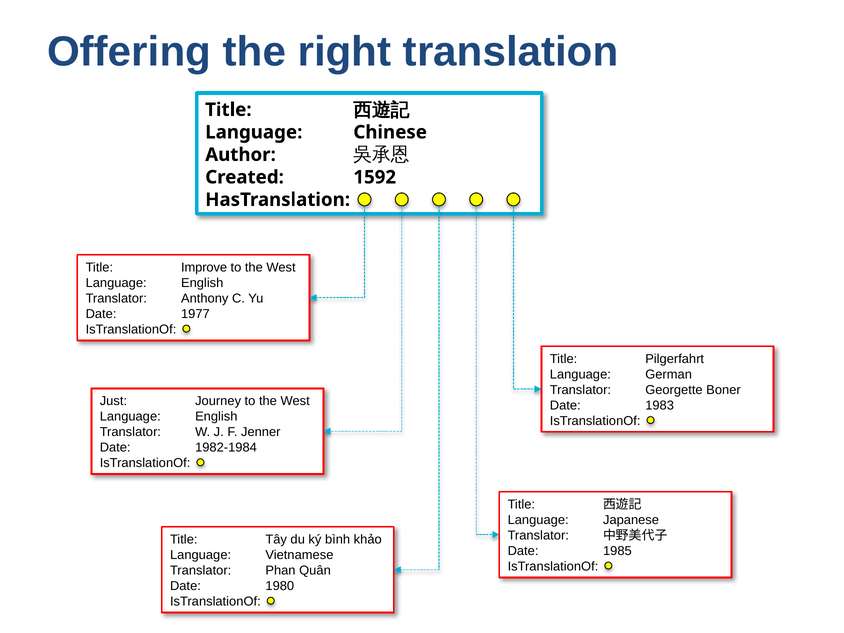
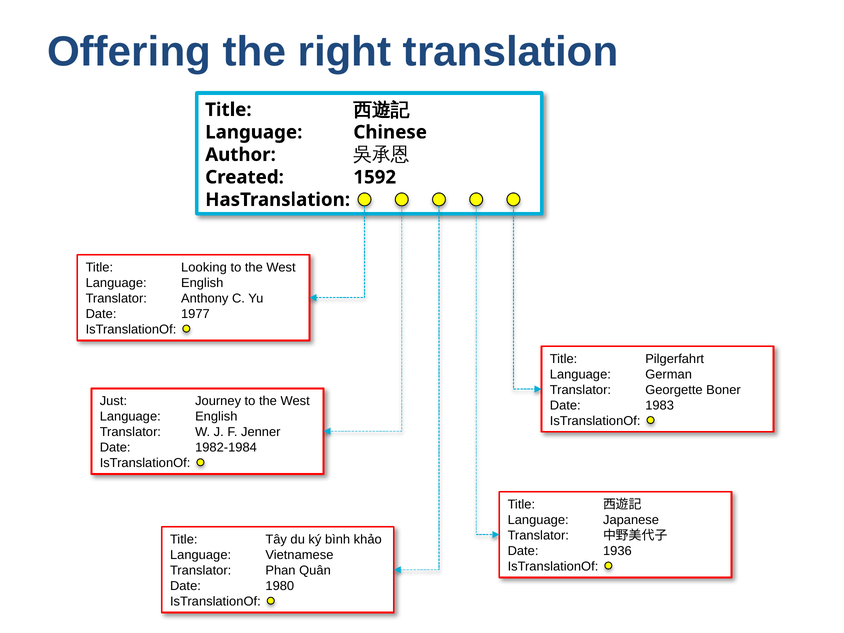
Improve: Improve -> Looking (204, 268)
1985: 1985 -> 1936 (617, 551)
